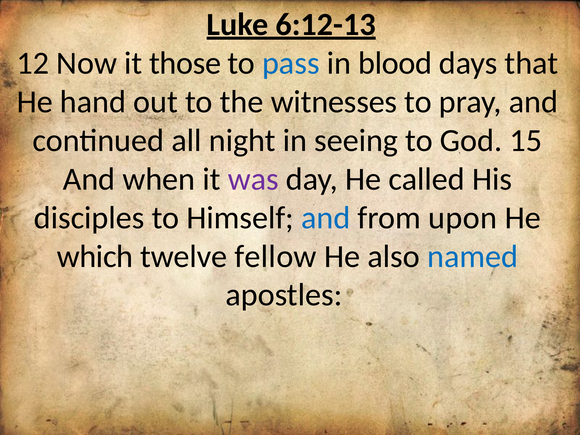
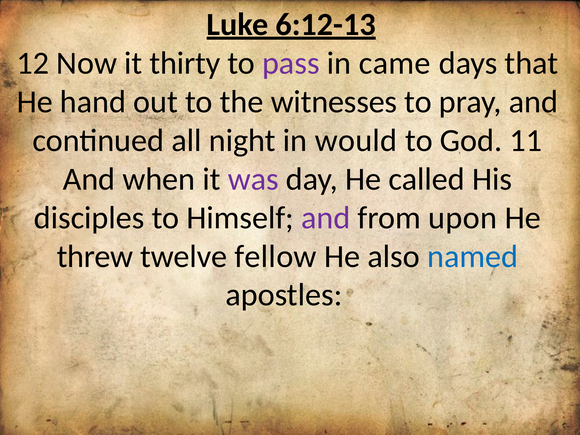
those: those -> thirty (185, 63)
pass colour: blue -> purple (291, 63)
blood: blood -> came (395, 63)
seeing: seeing -> would (356, 140)
15: 15 -> 11 (526, 140)
and colour: blue -> purple (326, 218)
which: which -> threw (95, 256)
